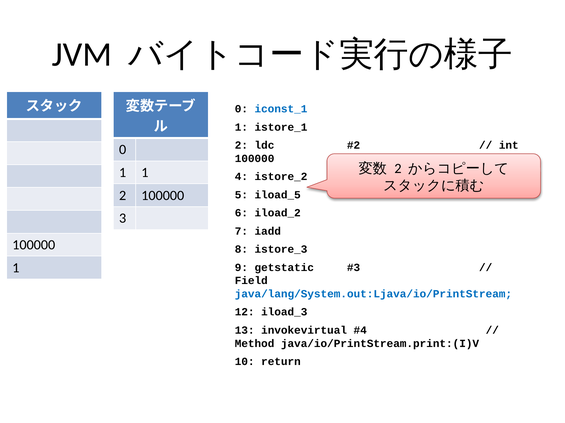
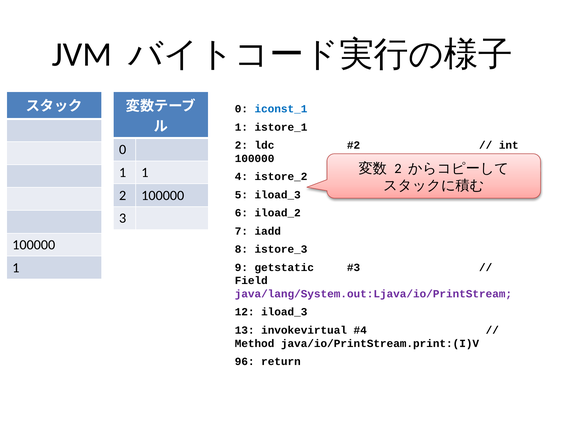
5 iload_5: iload_5 -> iload_3 (278, 195)
java/lang/System.out:Ljava/io/PrintStream colour: blue -> purple (373, 294)
10: 10 -> 96 (245, 362)
